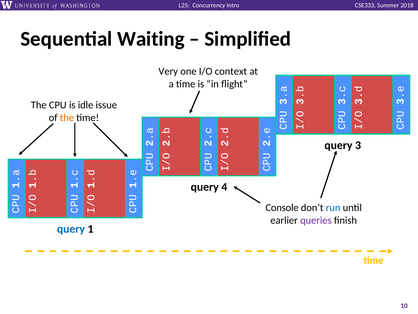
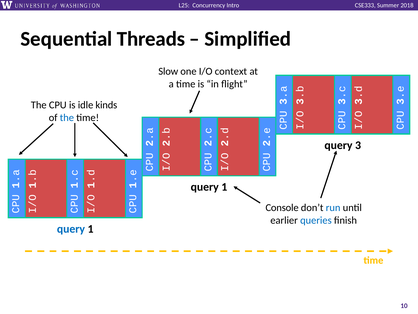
Waiting: Waiting -> Threads (151, 39)
Very: Very -> Slow (168, 71)
issue: issue -> kinds (106, 105)
the colour: orange -> blue (67, 118)
4: 4 -> 1 (224, 187)
queries colour: purple -> blue (316, 220)
